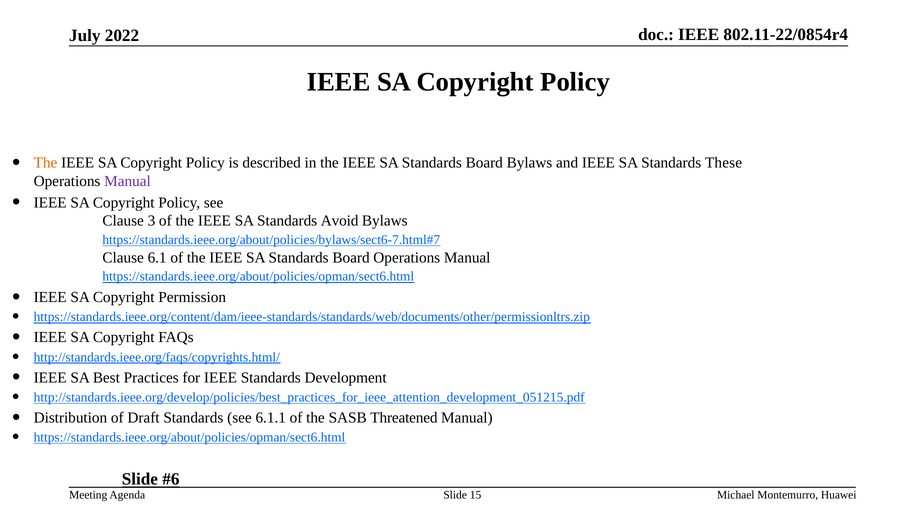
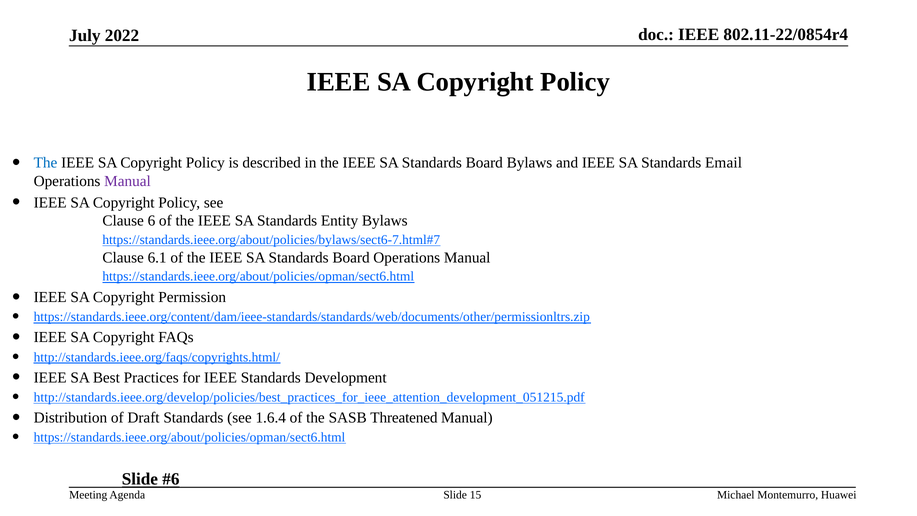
The colour: orange -> blue (46, 163)
These: These -> Email (724, 163)
3: 3 -> 6 (151, 221)
Avoid: Avoid -> Entity (340, 221)
6.1.1: 6.1.1 -> 1.6.4 (271, 418)
